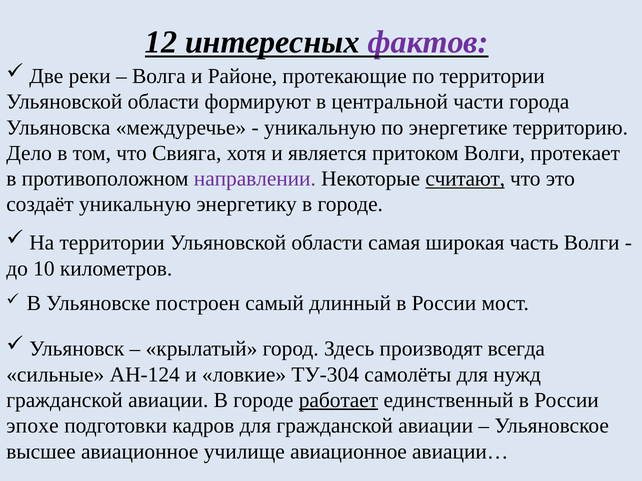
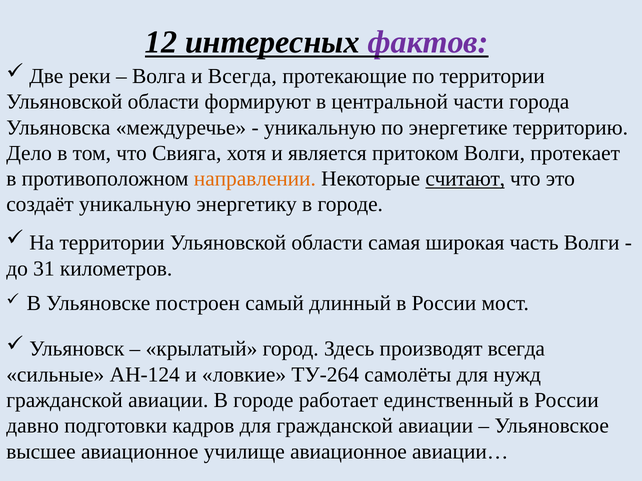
и Районе: Районе -> Всегда (242, 76)
направлении colour: purple -> orange (255, 179)
10: 10 -> 31 (44, 269)
ТУ-304: ТУ-304 -> ТУ-264 (325, 375)
работает underline: present -> none (338, 401)
эпохе: эпохе -> давно (33, 426)
